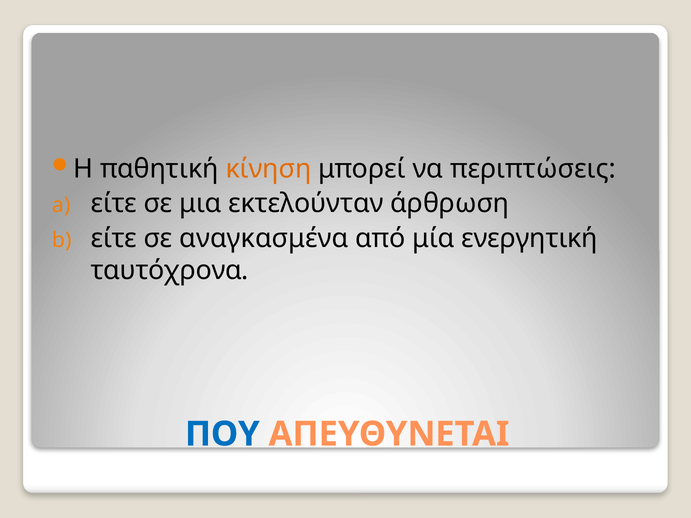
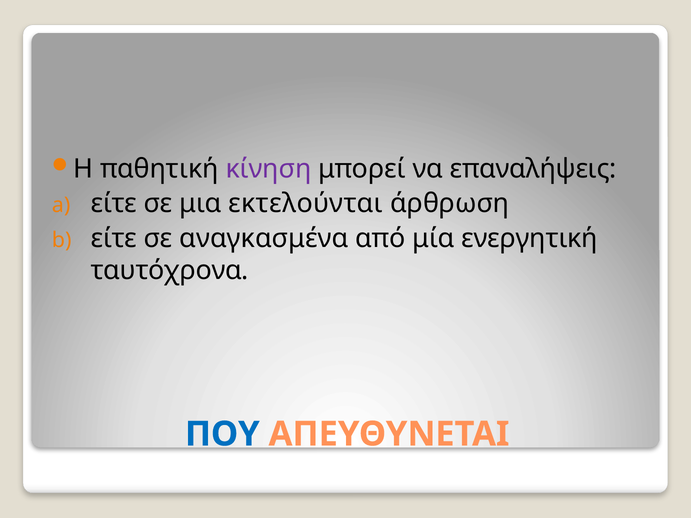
κίνηση colour: orange -> purple (269, 169)
περιπτώσεις: περιπτώσεις -> επαναλήψεις (533, 169)
εκτελούνταν: εκτελούνταν -> εκτελούνται (306, 204)
